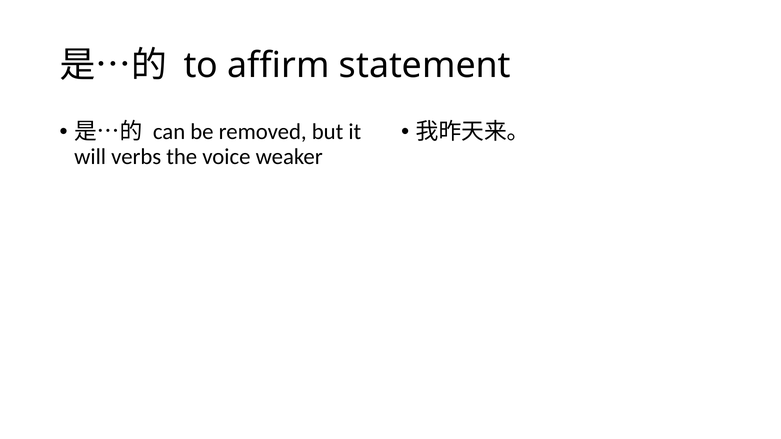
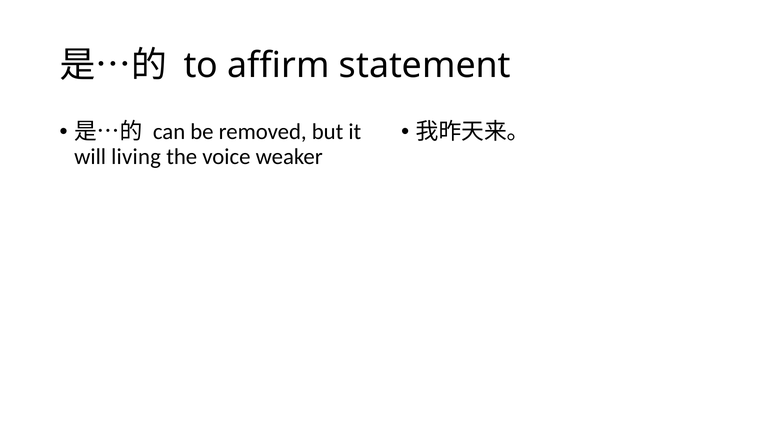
verbs: verbs -> living (136, 157)
